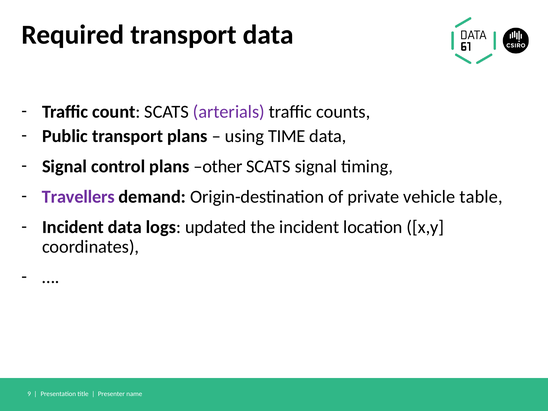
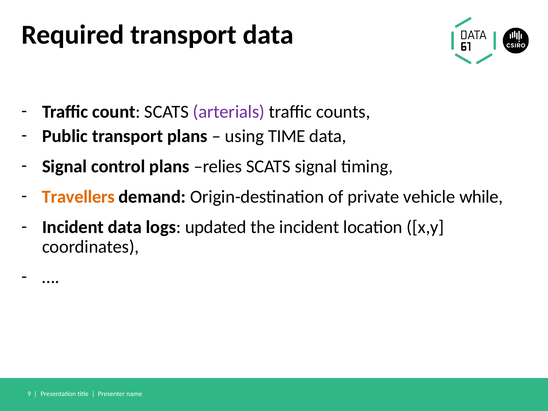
other: other -> relies (218, 166)
Travellers colour: purple -> orange (78, 197)
table: table -> while (481, 197)
